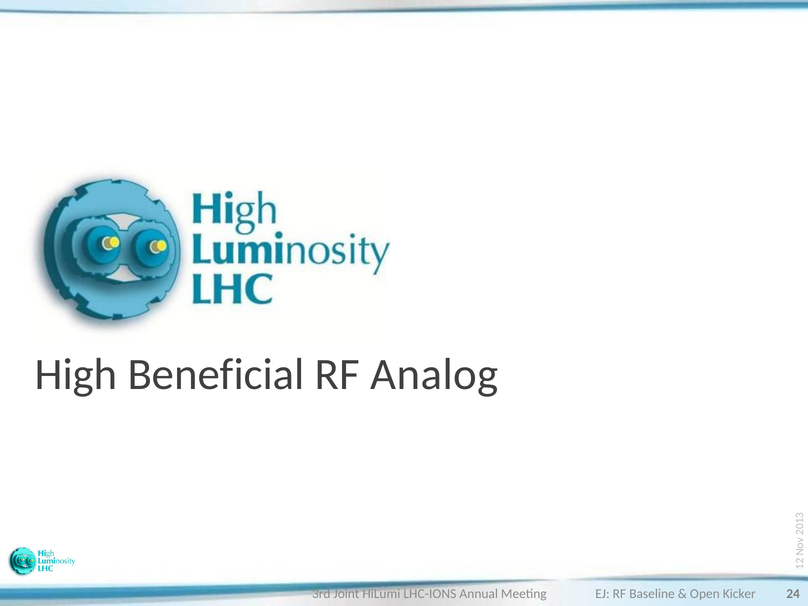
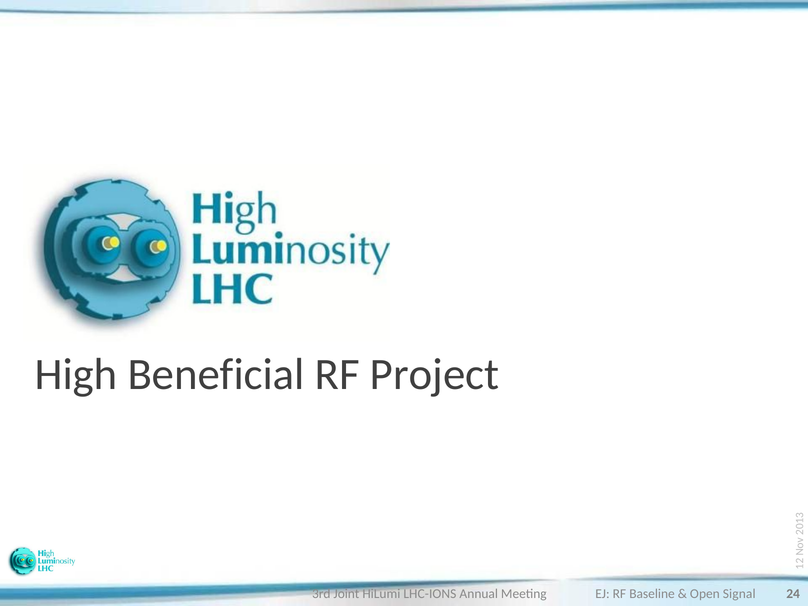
Analog: Analog -> Project (435, 374)
Kicker: Kicker -> Signal (739, 594)
